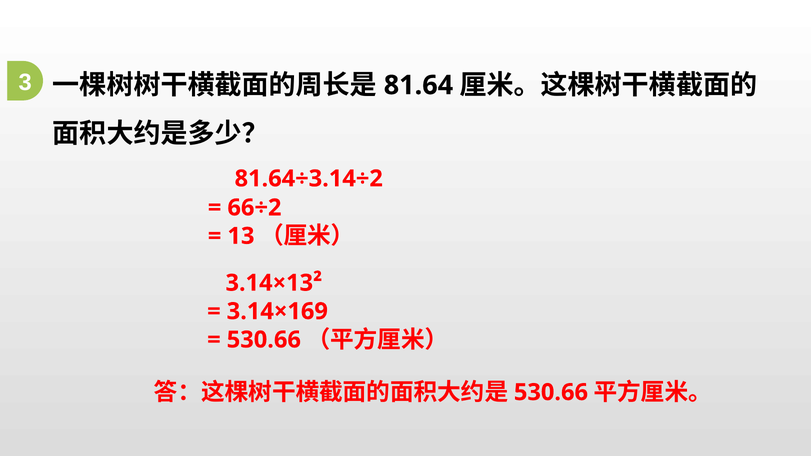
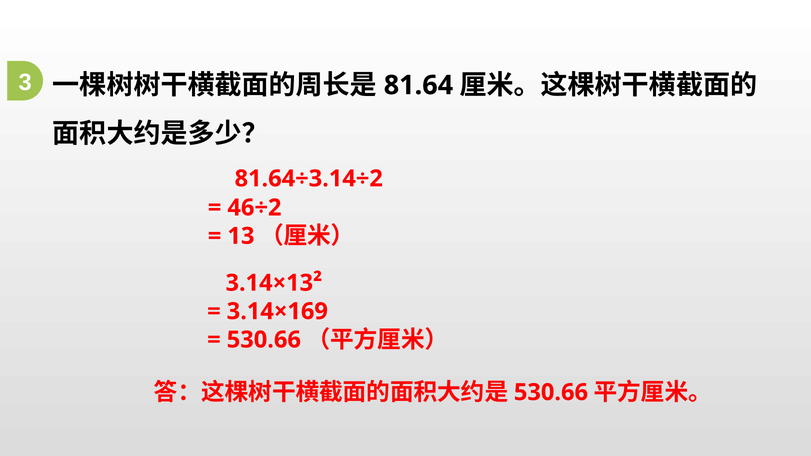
66÷2: 66÷2 -> 46÷2 (254, 208)
